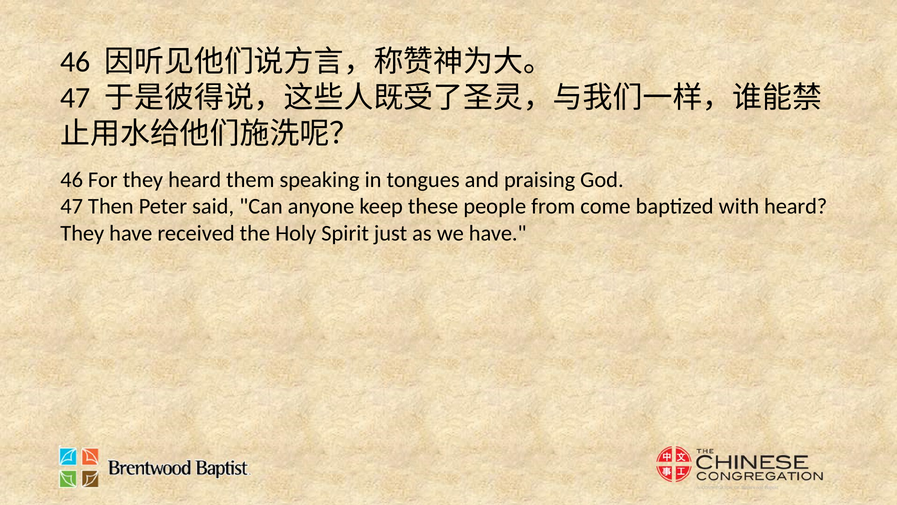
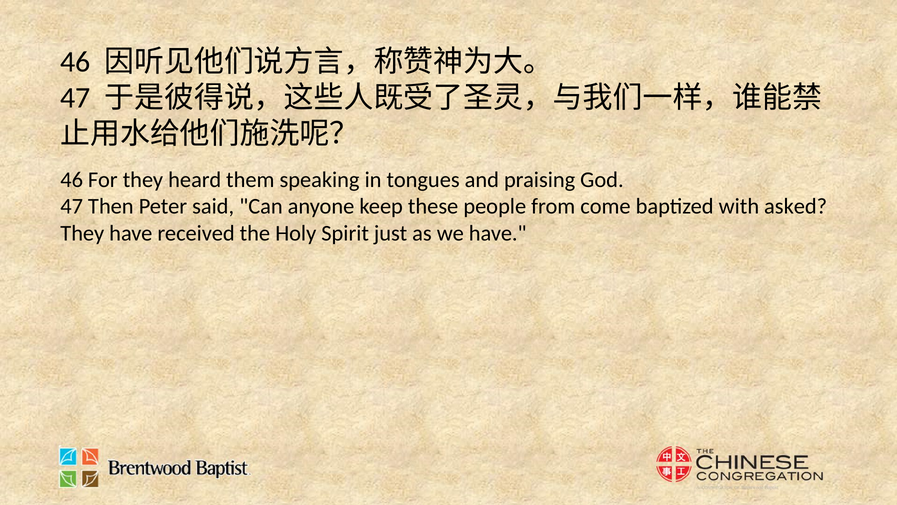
with heard: heard -> asked (796, 206)
